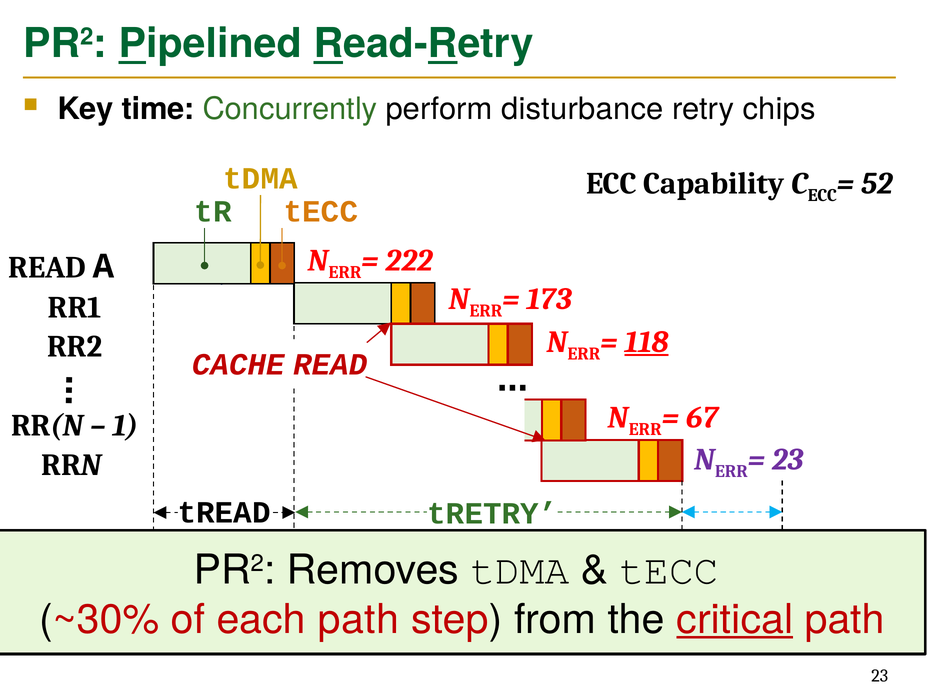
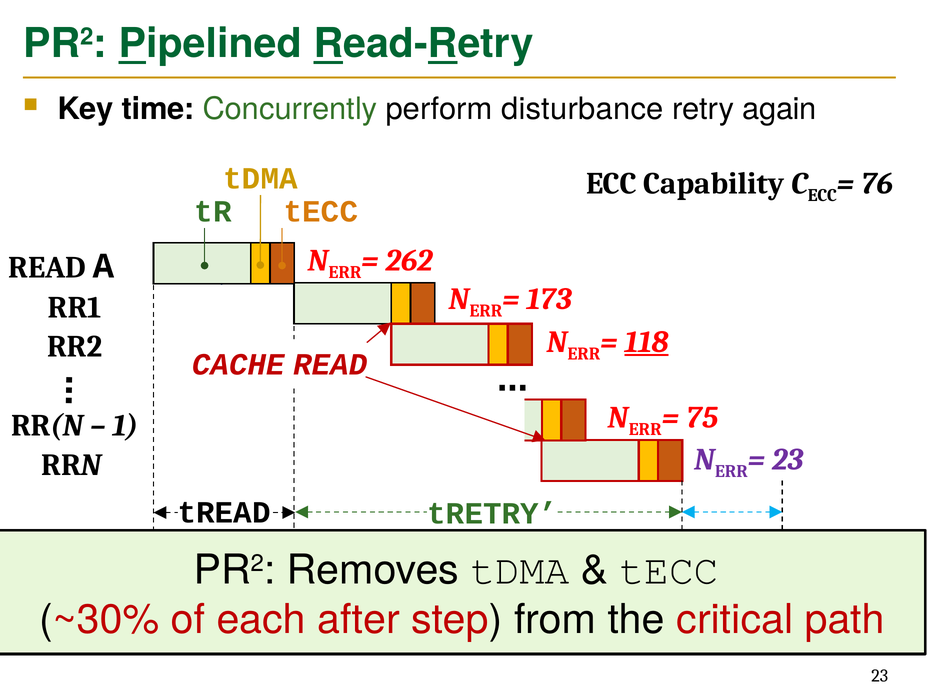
chips: chips -> again (779, 109)
52: 52 -> 76 (877, 183)
222: 222 -> 262 (409, 261)
67: 67 -> 75 (702, 418)
each path: path -> after (359, 620)
critical underline: present -> none (735, 620)
